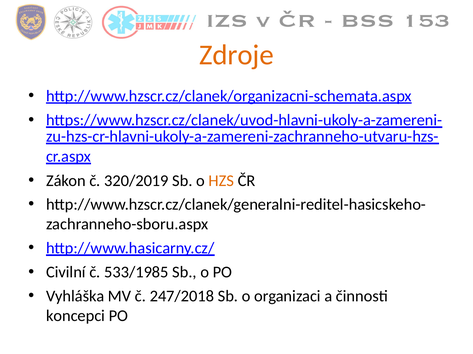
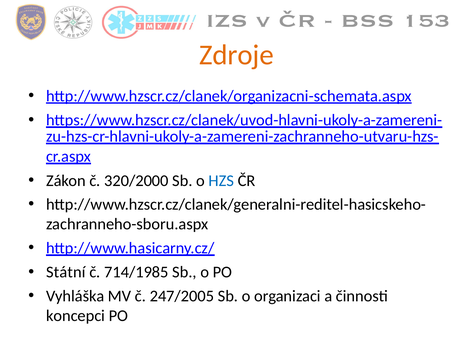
320/2019: 320/2019 -> 320/2000 (136, 181)
HZS colour: orange -> blue (221, 181)
Civilní: Civilní -> Státní (66, 273)
533/1985: 533/1985 -> 714/1985 (136, 273)
247/2018: 247/2018 -> 247/2005 (182, 297)
